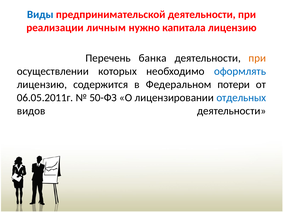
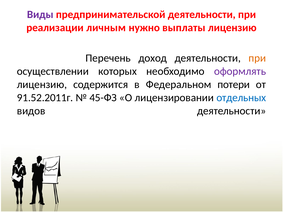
Виды colour: blue -> purple (40, 14)
капитала: капитала -> выплаты (184, 28)
банка: банка -> доход (153, 58)
оформлять colour: blue -> purple (240, 71)
06.05.2011г: 06.05.2011г -> 91.52.2011г (45, 98)
50-ФЗ: 50-ФЗ -> 45-ФЗ (103, 98)
